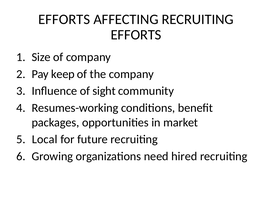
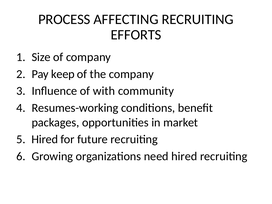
EFFORTS: EFFORTS -> PROCESS (64, 19)
sight: sight -> with (104, 91)
Local: Local -> Hired (45, 139)
